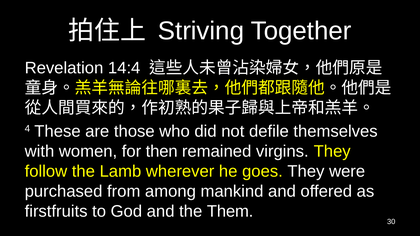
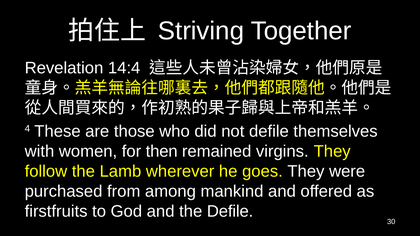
the Them: Them -> Defile (230, 211)
